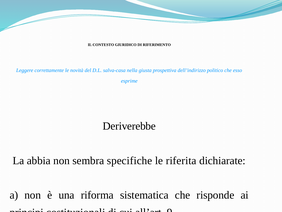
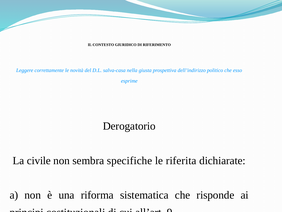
Deriverebbe: Deriverebbe -> Derogatorio (129, 126)
abbia: abbia -> civile (39, 160)
